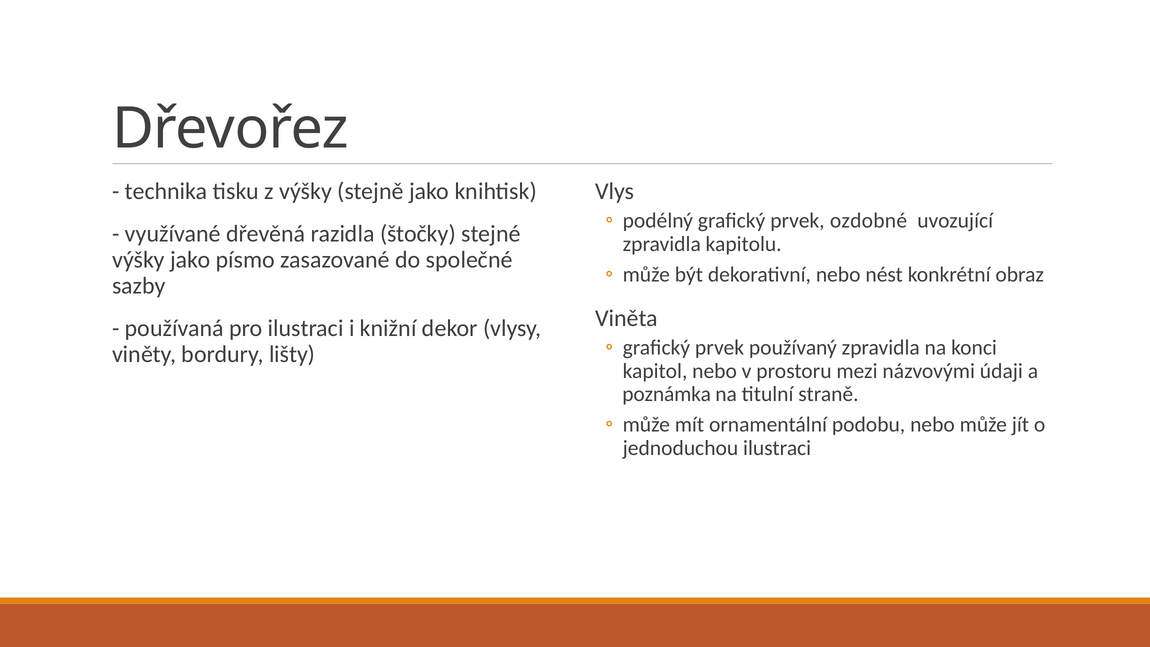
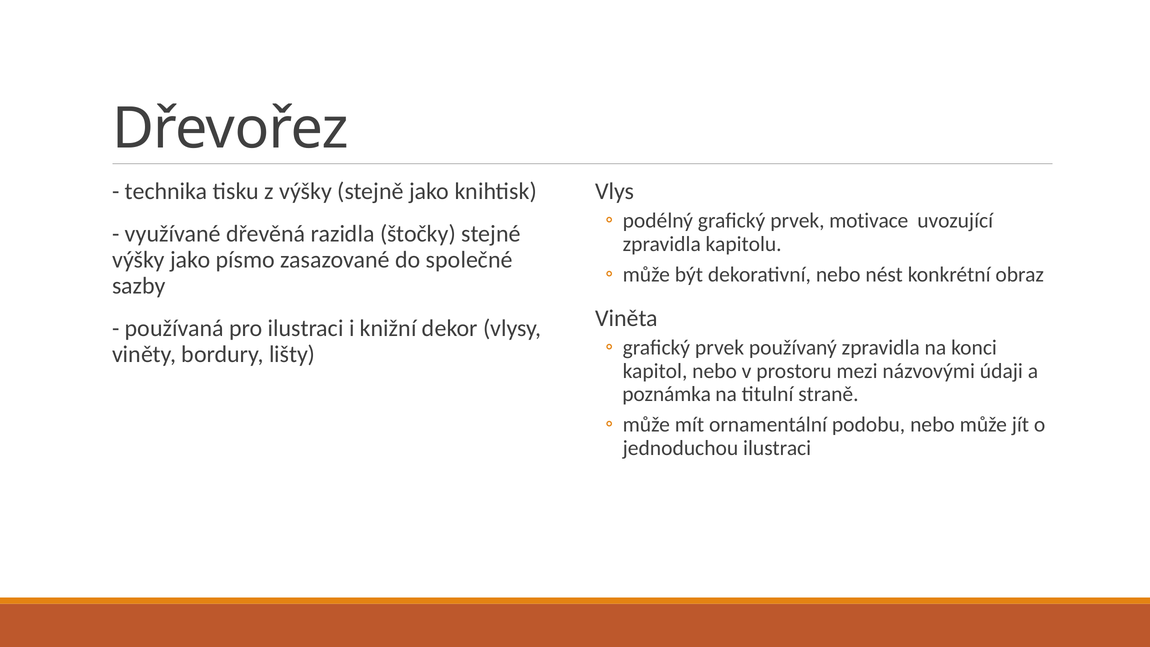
ozdobné: ozdobné -> motivace (869, 221)
